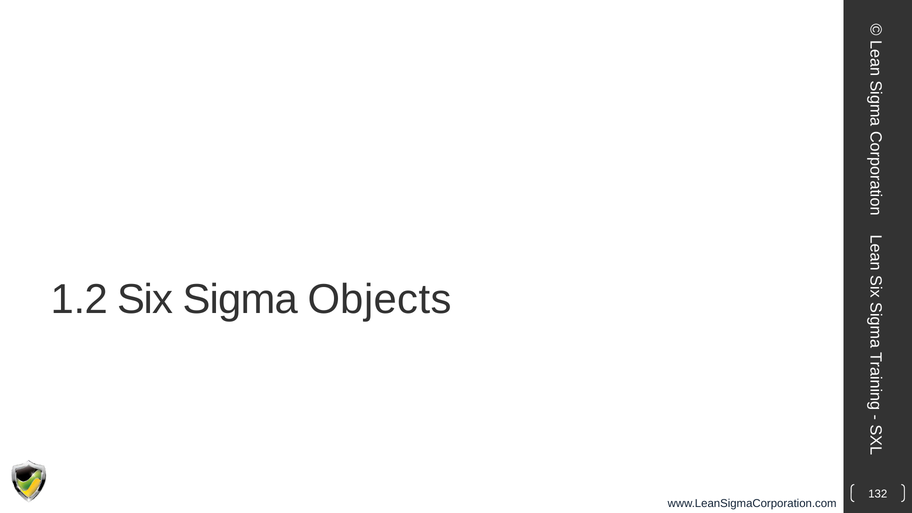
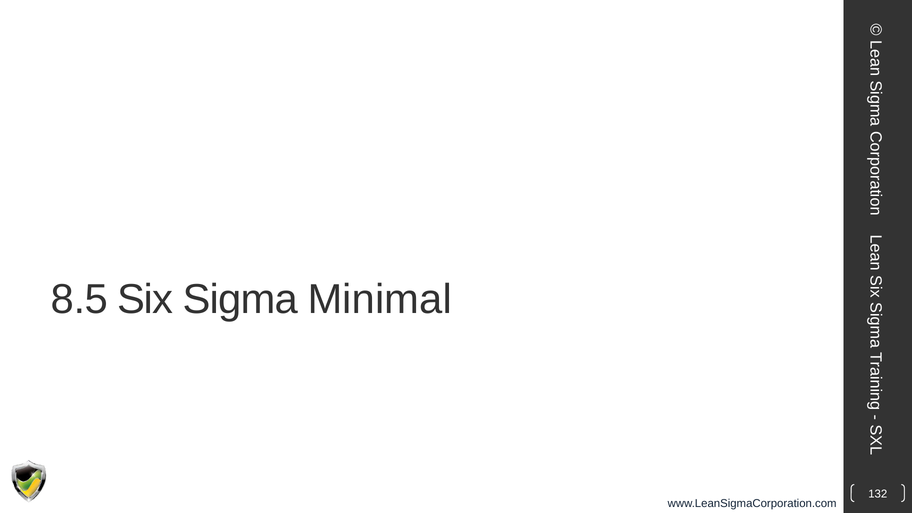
1.2: 1.2 -> 8.5 (79, 300)
Objects: Objects -> Minimal (380, 300)
